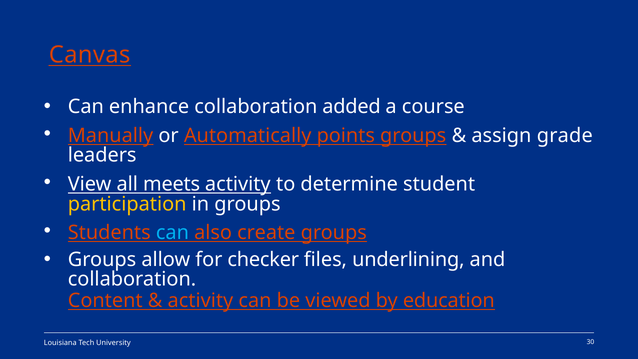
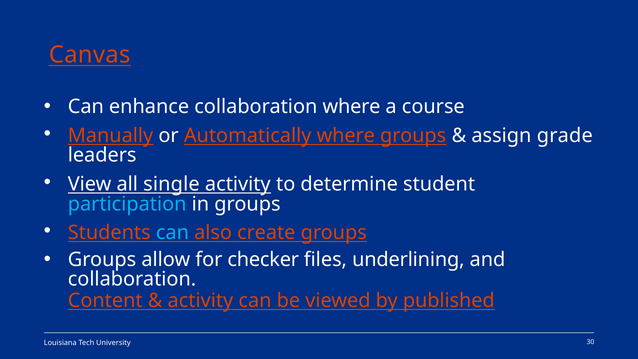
collaboration added: added -> where (352, 107)
Automatically points: points -> where (346, 135)
meets: meets -> single (171, 184)
participation colour: yellow -> light blue (127, 204)
education: education -> published (449, 300)
